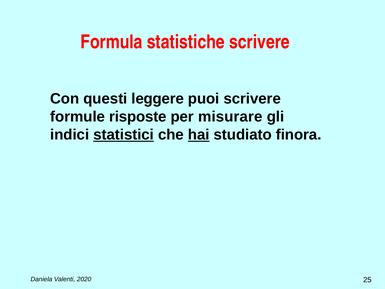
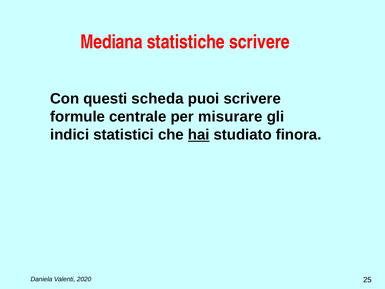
Formula: Formula -> Mediana (112, 42)
leggere: leggere -> scheda (158, 99)
risposte: risposte -> centrale (138, 117)
statistici underline: present -> none (124, 135)
